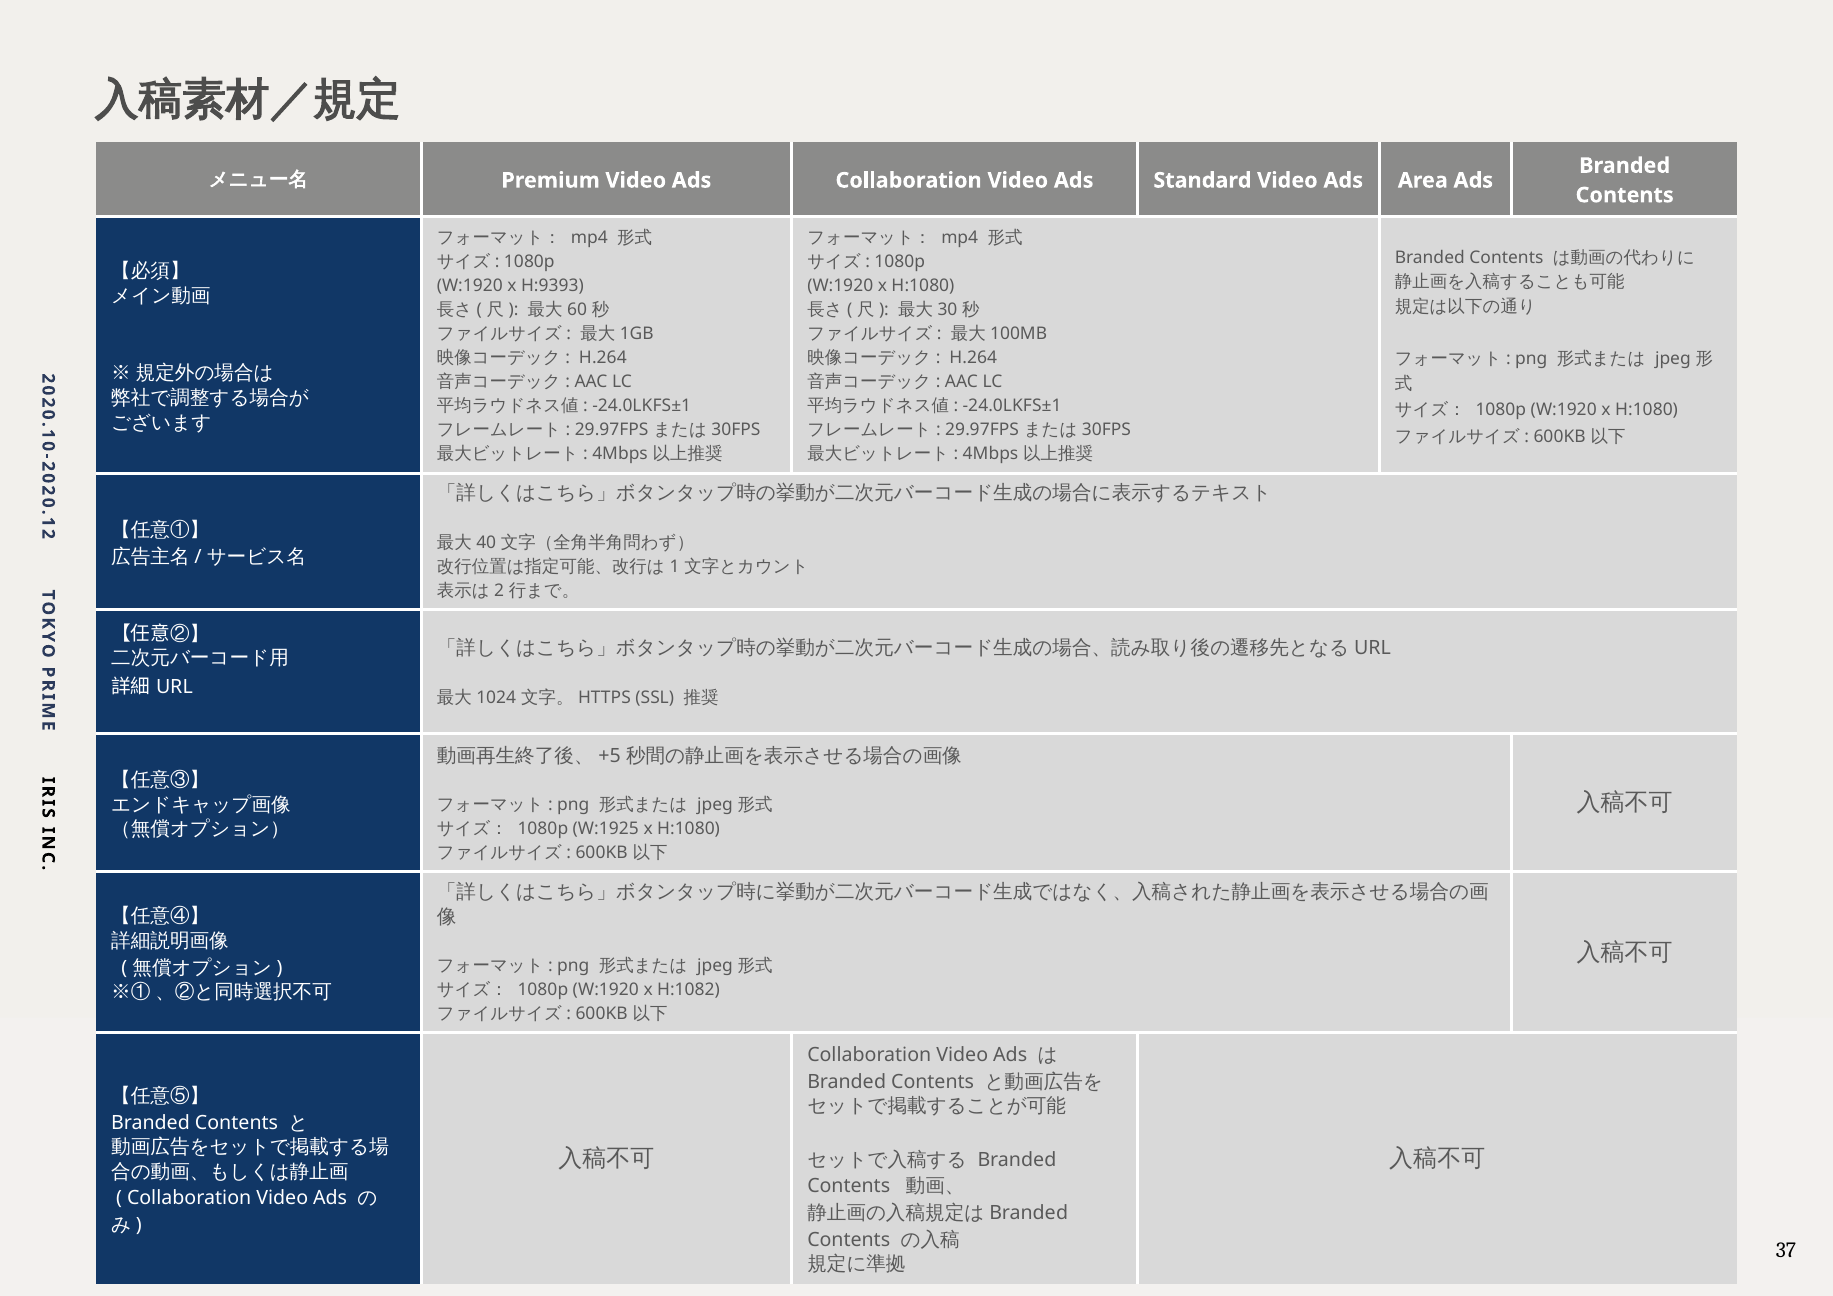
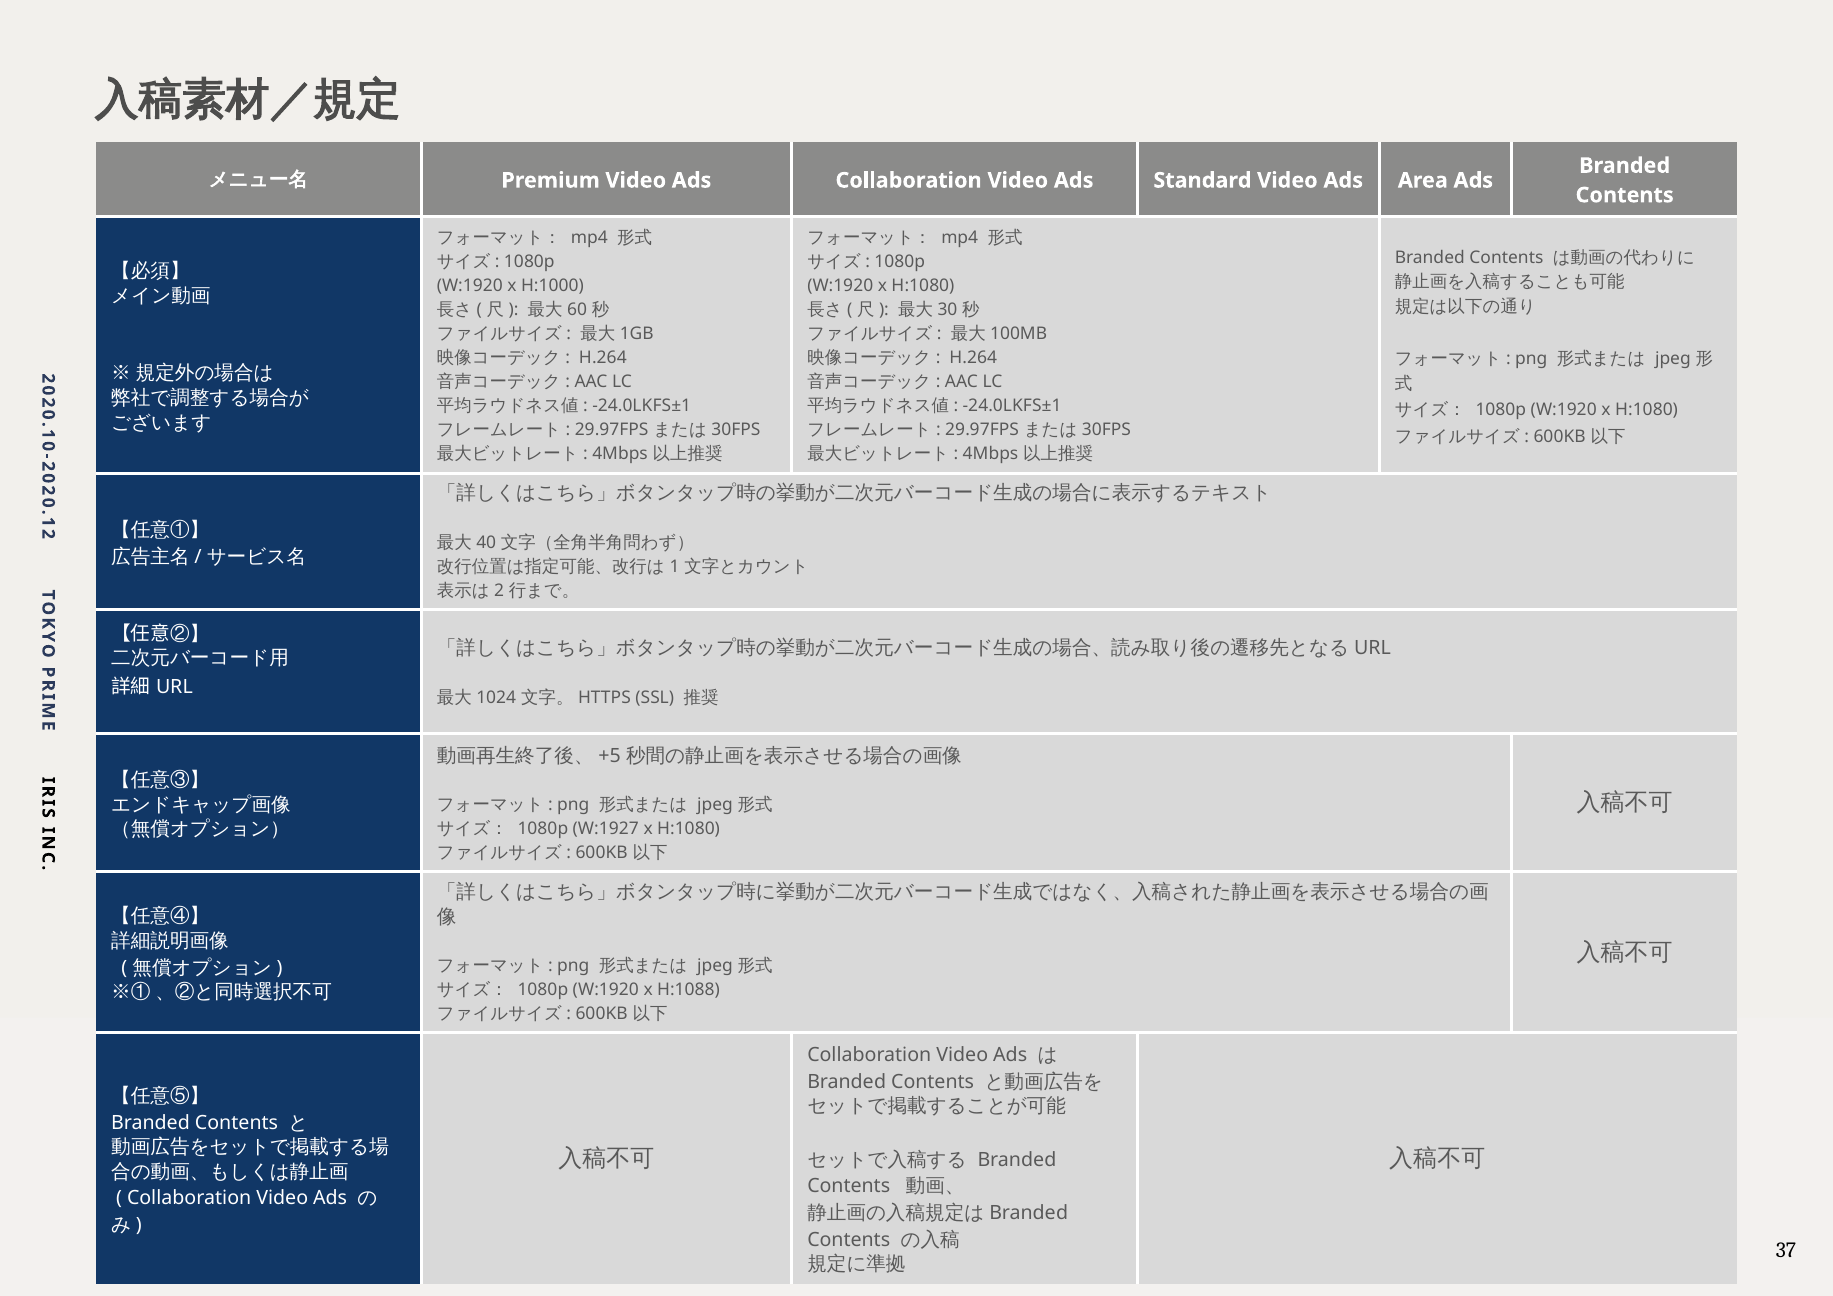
H:9393: H:9393 -> H:1000 (552, 286)
W:1925: W:1925 -> W:1927 (606, 829)
H:1082: H:1082 -> H:1088 (688, 990)
